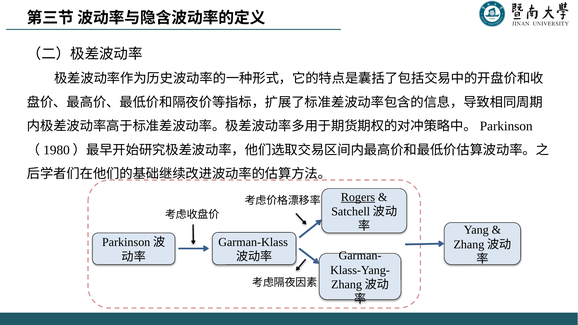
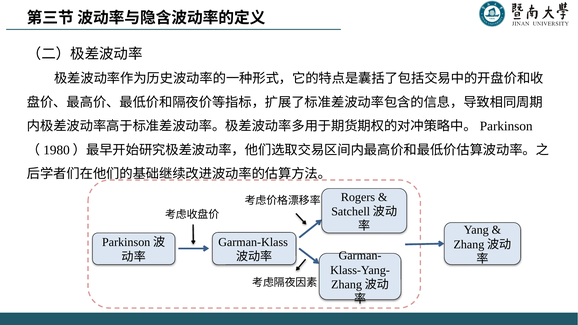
Rogers underline: present -> none (358, 197)
